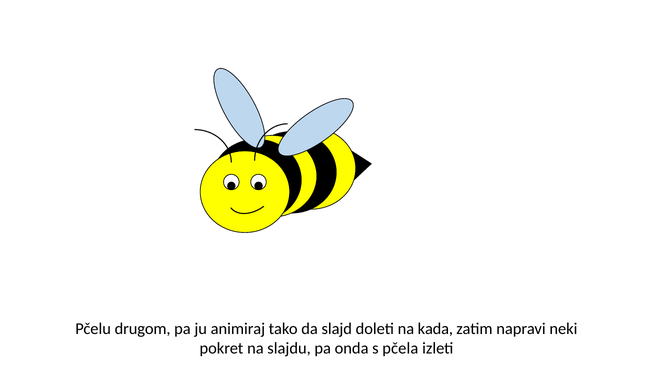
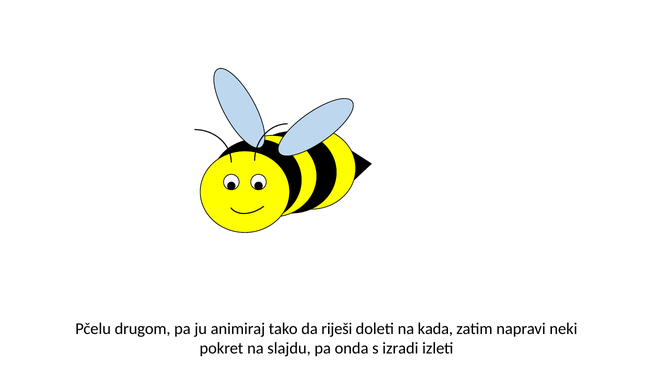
slajd: slajd -> riješi (337, 329)
pčela: pčela -> izradi (400, 349)
